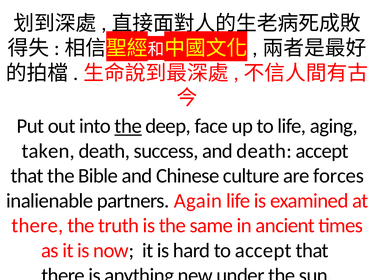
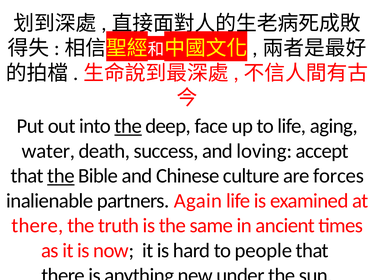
taken: taken -> water (48, 151)
and death: death -> loving (264, 151)
the underline: none -> present (61, 176)
to accept: accept -> people (263, 251)
